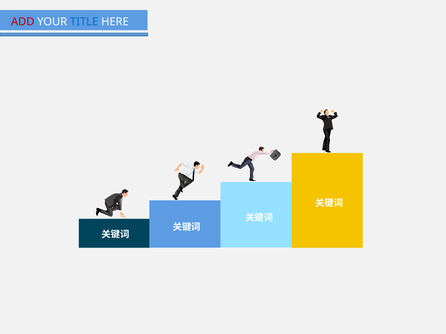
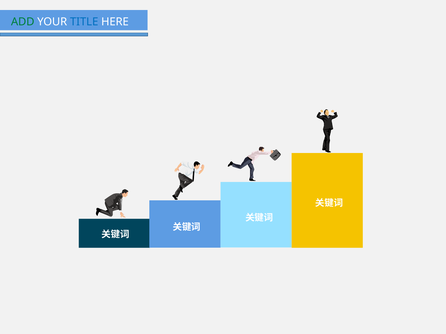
ADD colour: red -> green (23, 22)
